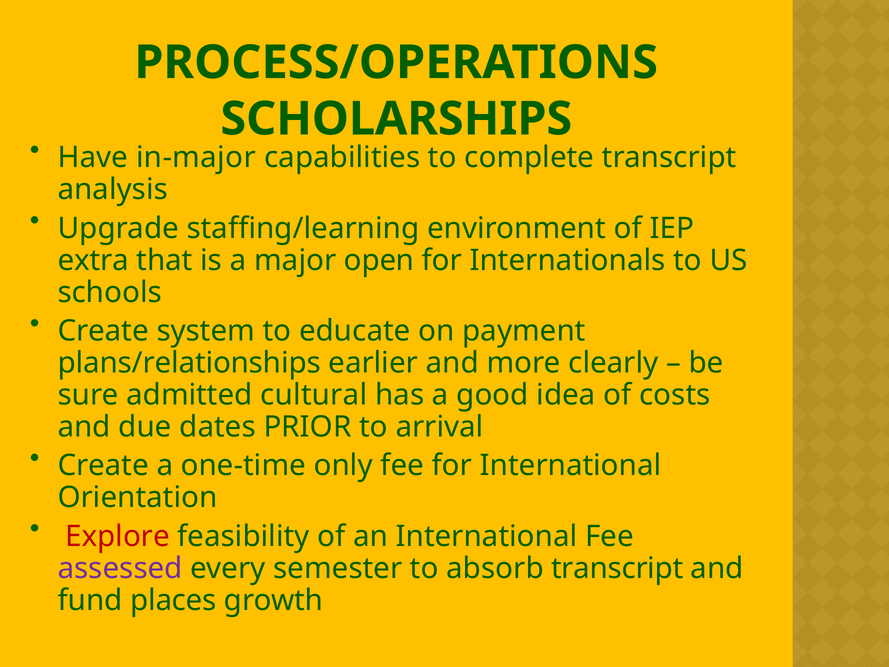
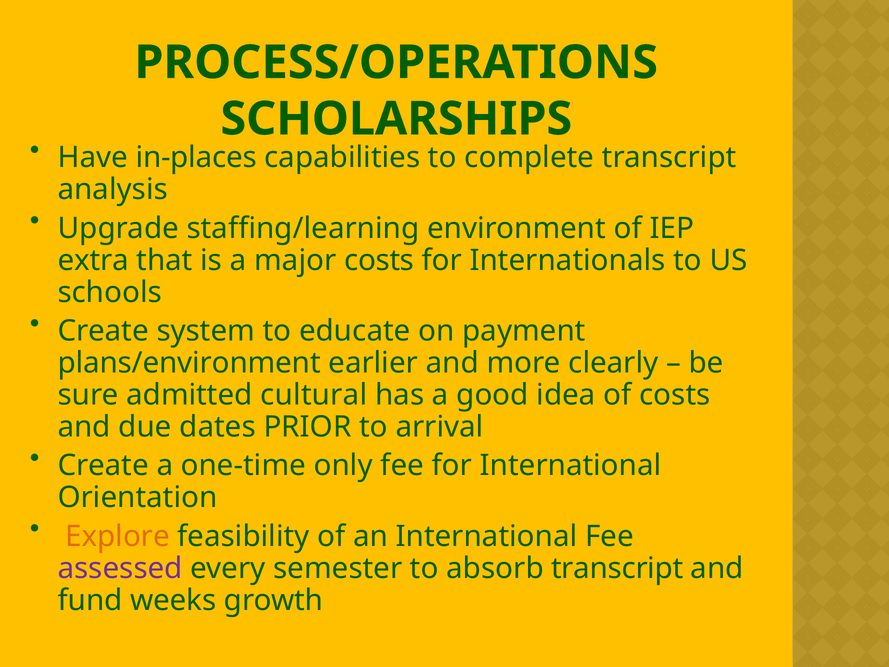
in-major: in-major -> in-places (196, 158)
major open: open -> costs (379, 260)
plans/relationships: plans/relationships -> plans/environment (189, 363)
Explore colour: red -> orange (118, 536)
places: places -> weeks (173, 600)
